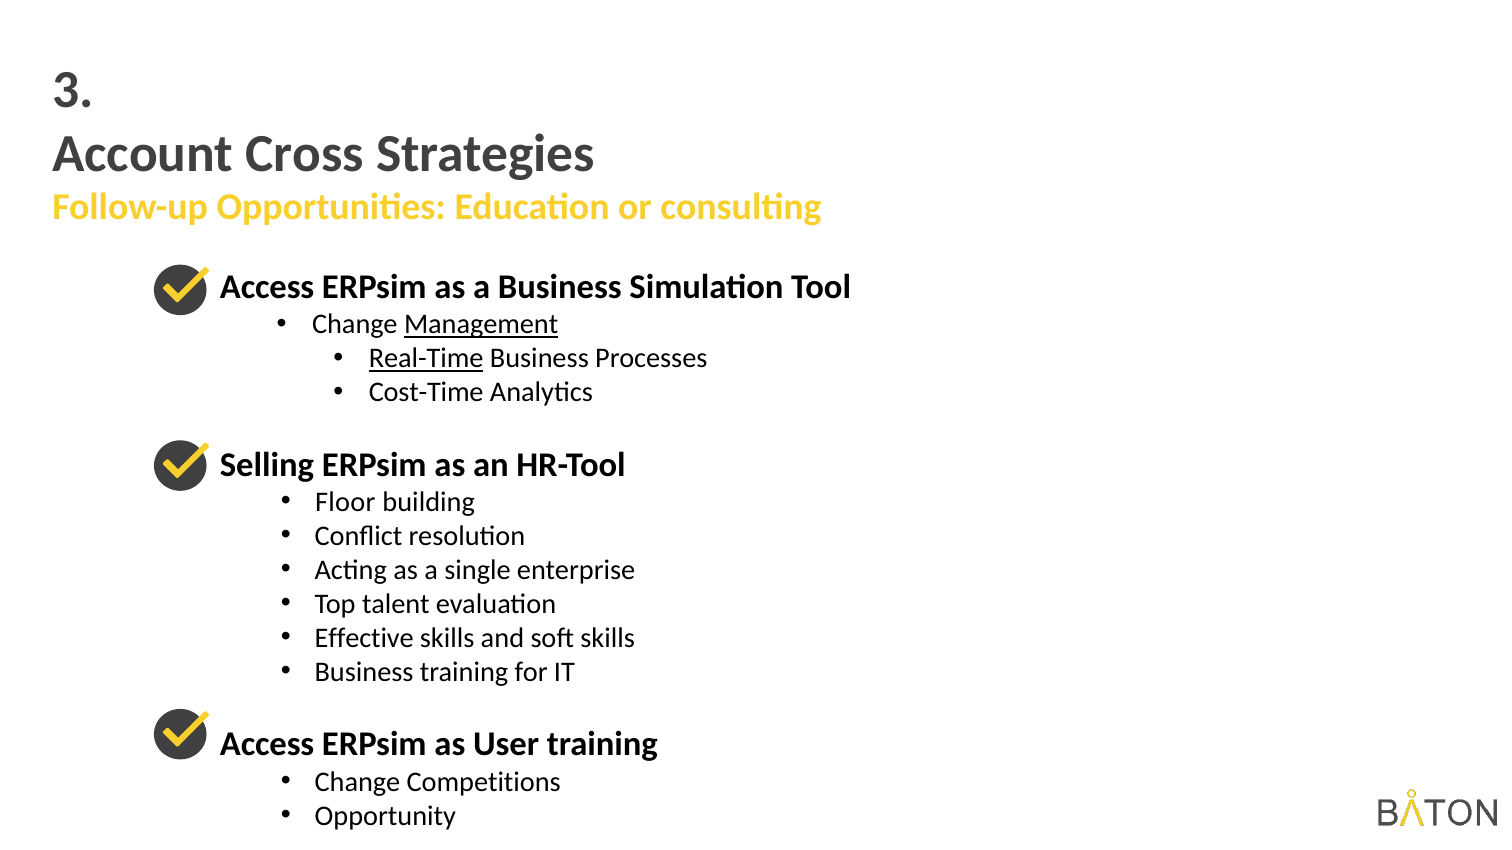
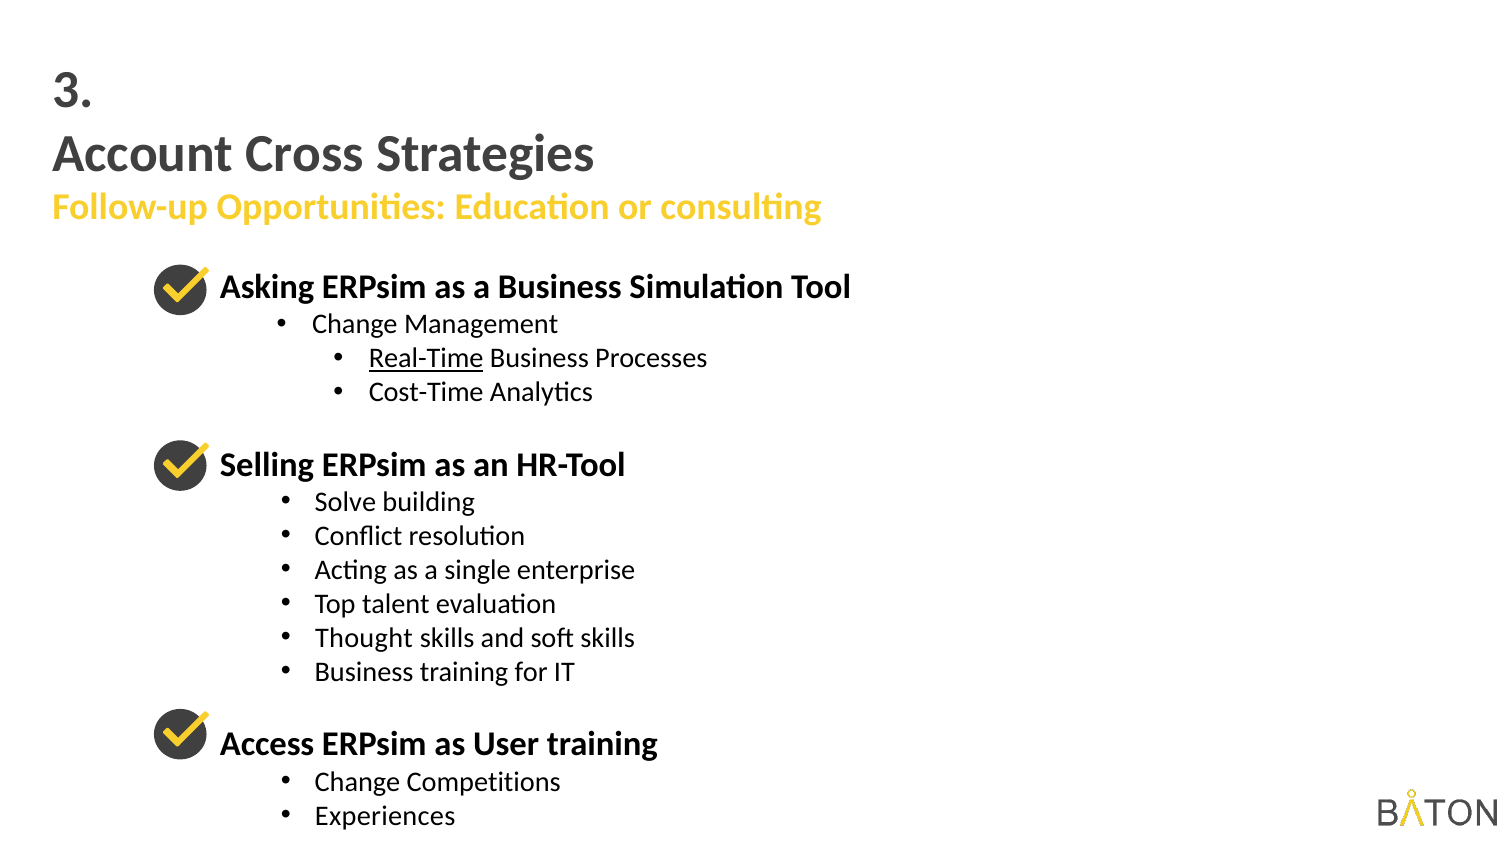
Access: Access -> Asking (267, 287)
Management underline: present -> none (481, 325)
Floor: Floor -> Solve (345, 502)
Effective: Effective -> Thought (364, 638)
Opportunity: Opportunity -> Experiences (385, 816)
